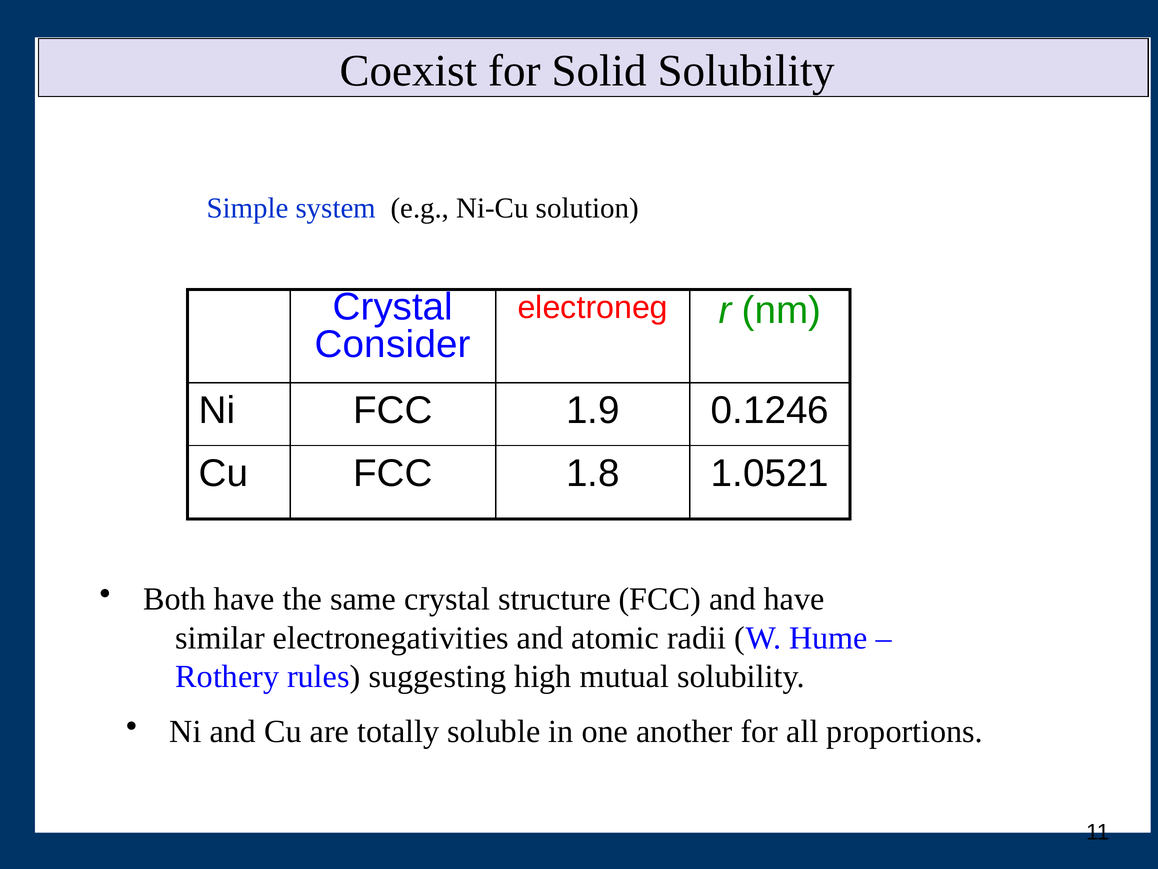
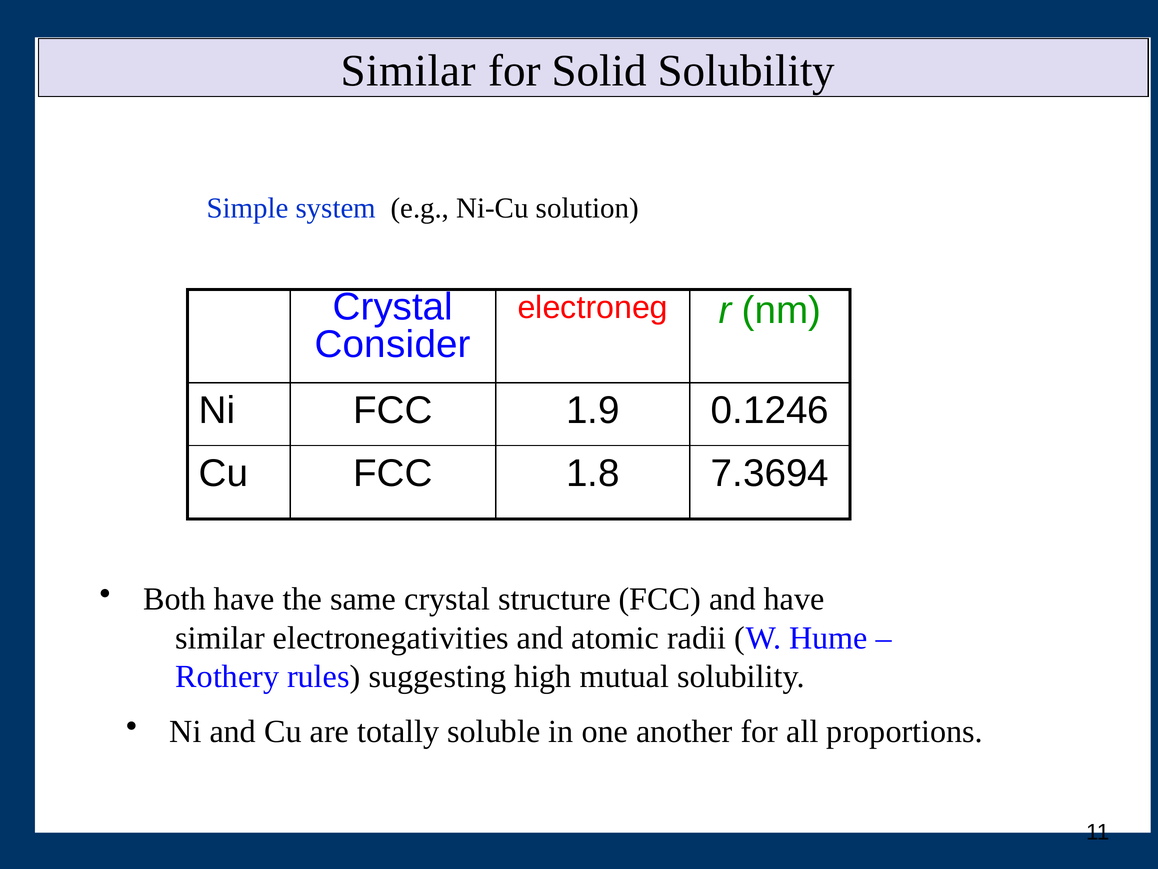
Coexist: Coexist -> Similar (408, 71)
1.0521: 1.0521 -> 7.3694 (770, 473)
